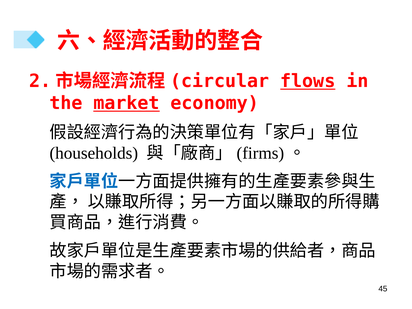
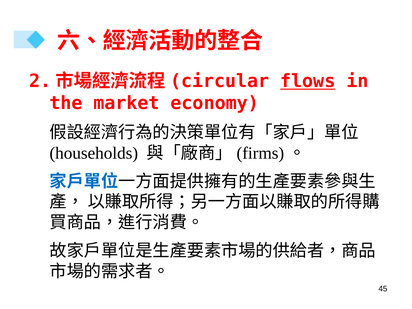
market underline: present -> none (126, 103)
